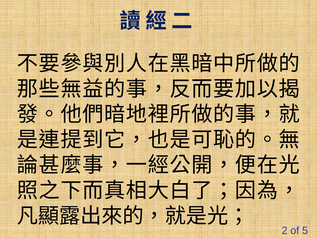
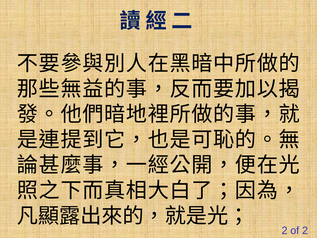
of 5: 5 -> 2 (305, 230)
